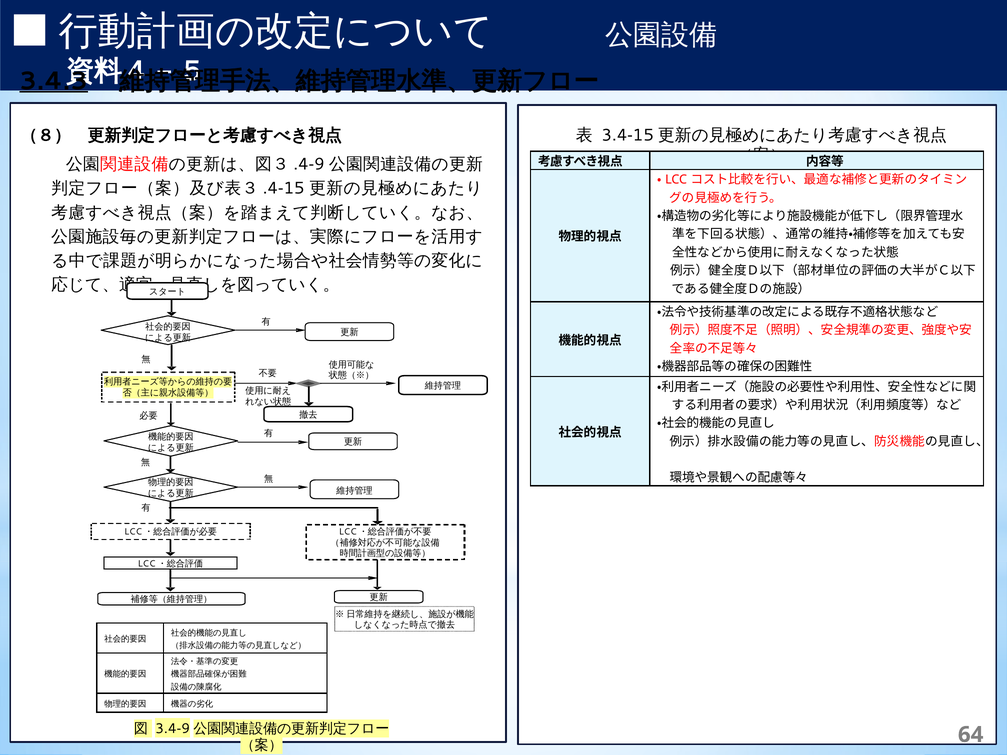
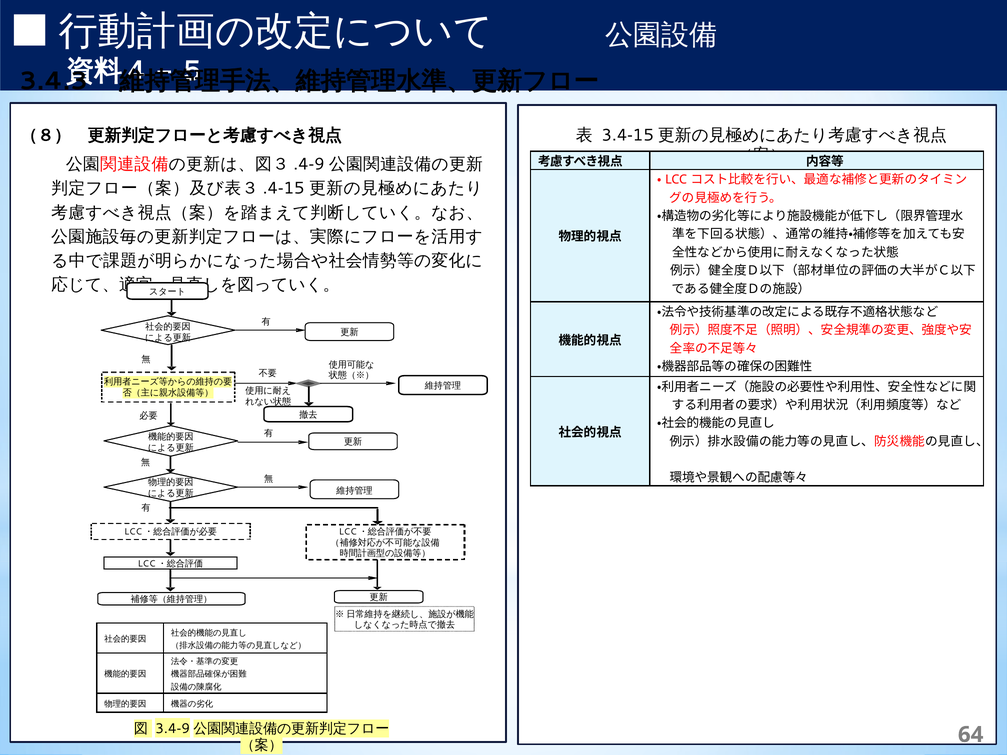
3.4.3 underline: present -> none (54, 81)
